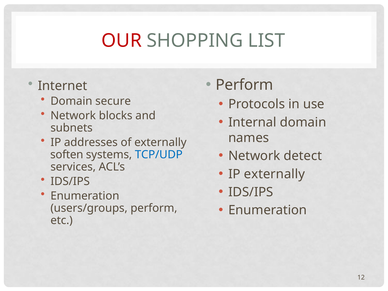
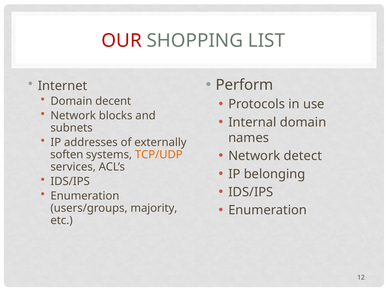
secure: secure -> decent (113, 101)
TCP/UDP colour: blue -> orange (159, 155)
IP externally: externally -> belonging (275, 174)
users/groups perform: perform -> majority (154, 208)
